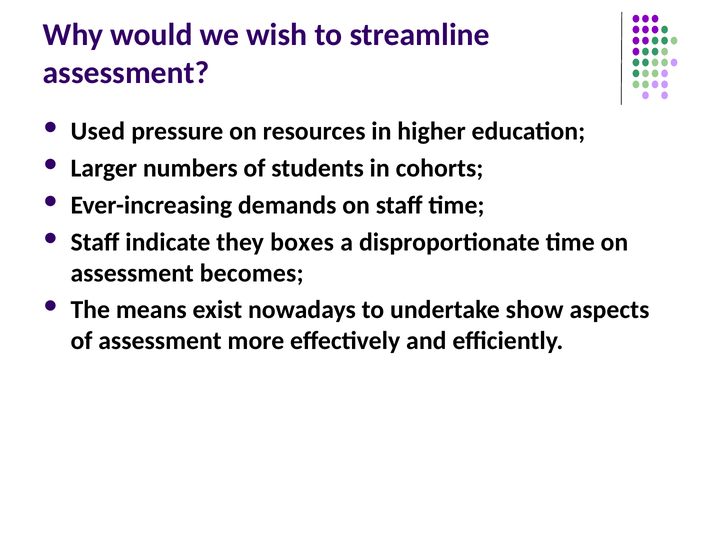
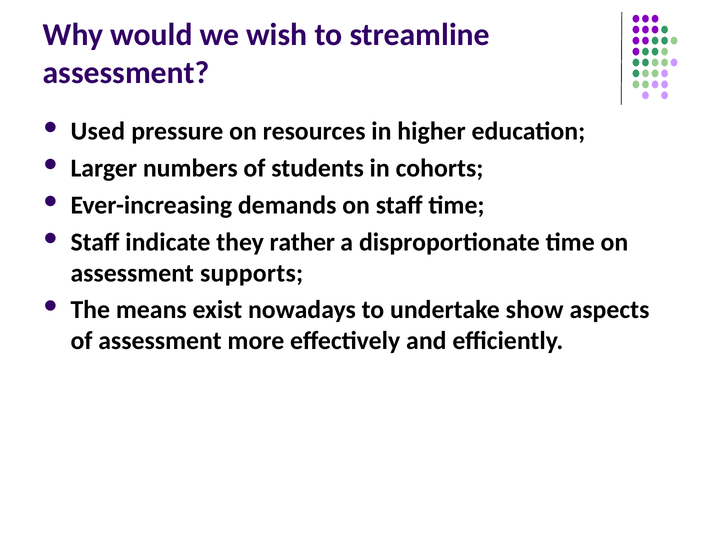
boxes: boxes -> rather (302, 242)
becomes: becomes -> supports (252, 273)
